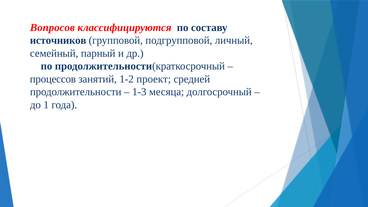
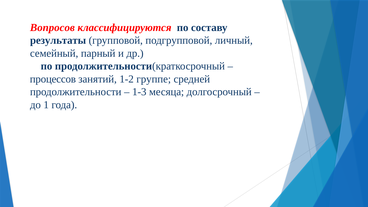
источников: источников -> результаты (58, 40)
проект: проект -> группе (154, 79)
